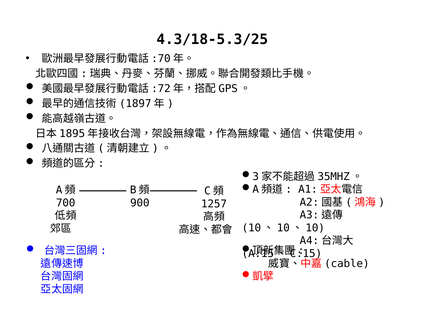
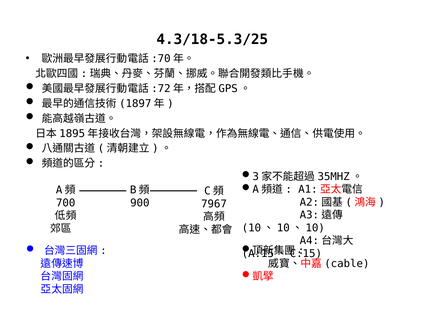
1257: 1257 -> 7967 (214, 204)
